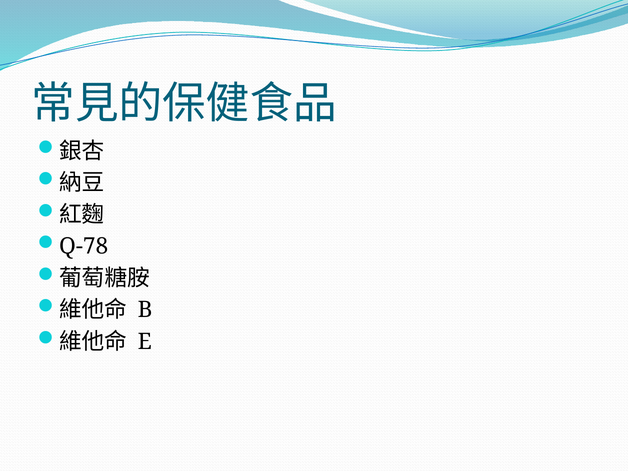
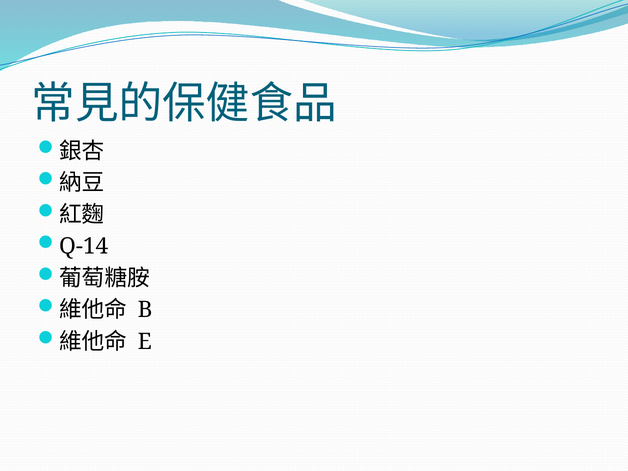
Q-78: Q-78 -> Q-14 (84, 246)
